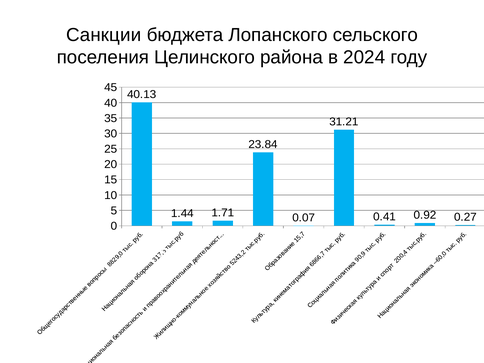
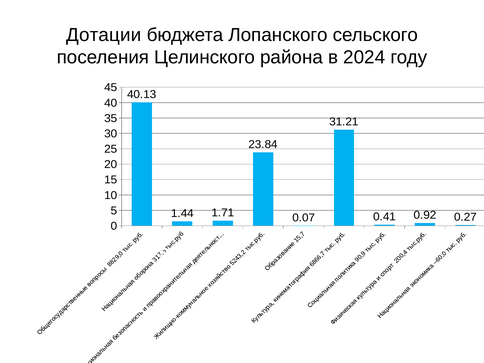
Санкции: Санкции -> Дотации (104, 35)
